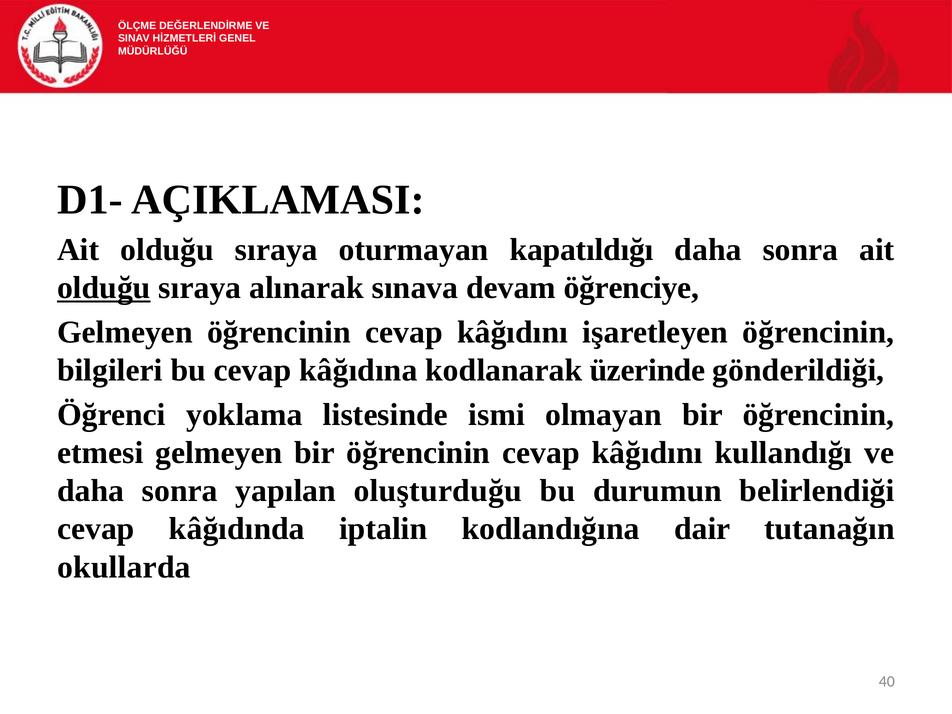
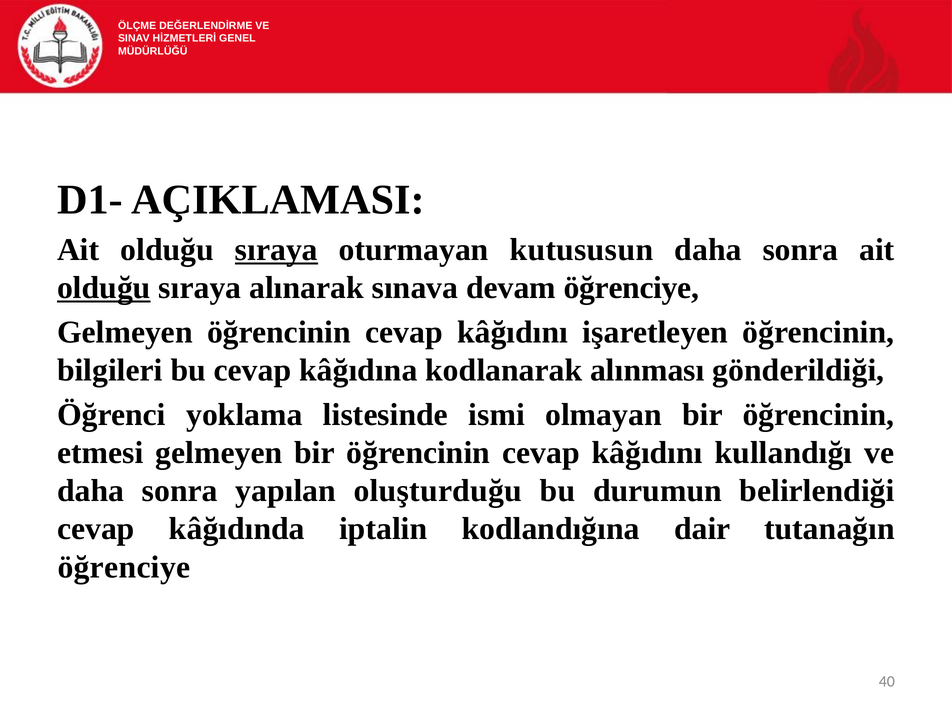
sıraya underline: none -> present (276, 250)
kapatıldığı: kapatıldığı -> kutususun (581, 250)
üzerinde: üzerinde -> alınması (647, 370)
okullarda: okullarda -> öğrenciye (124, 567)
